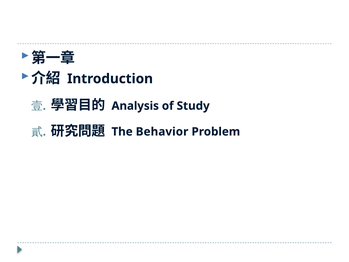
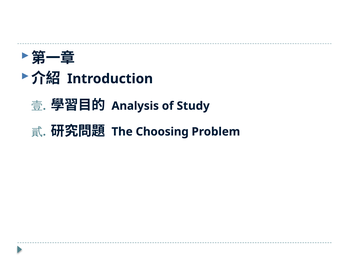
Behavior: Behavior -> Choosing (162, 132)
